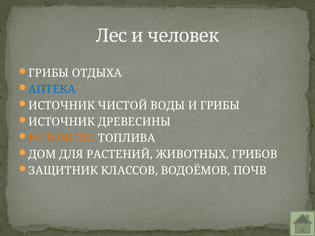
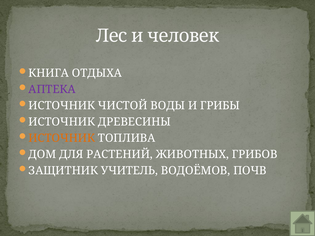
ГРИБЫ: ГРИБЫ -> КНИГА (49, 73)
АПТЕКА colour: blue -> purple (52, 89)
КЛАССОВ: КЛАССОВ -> УЧИТЕЛЬ (129, 171)
